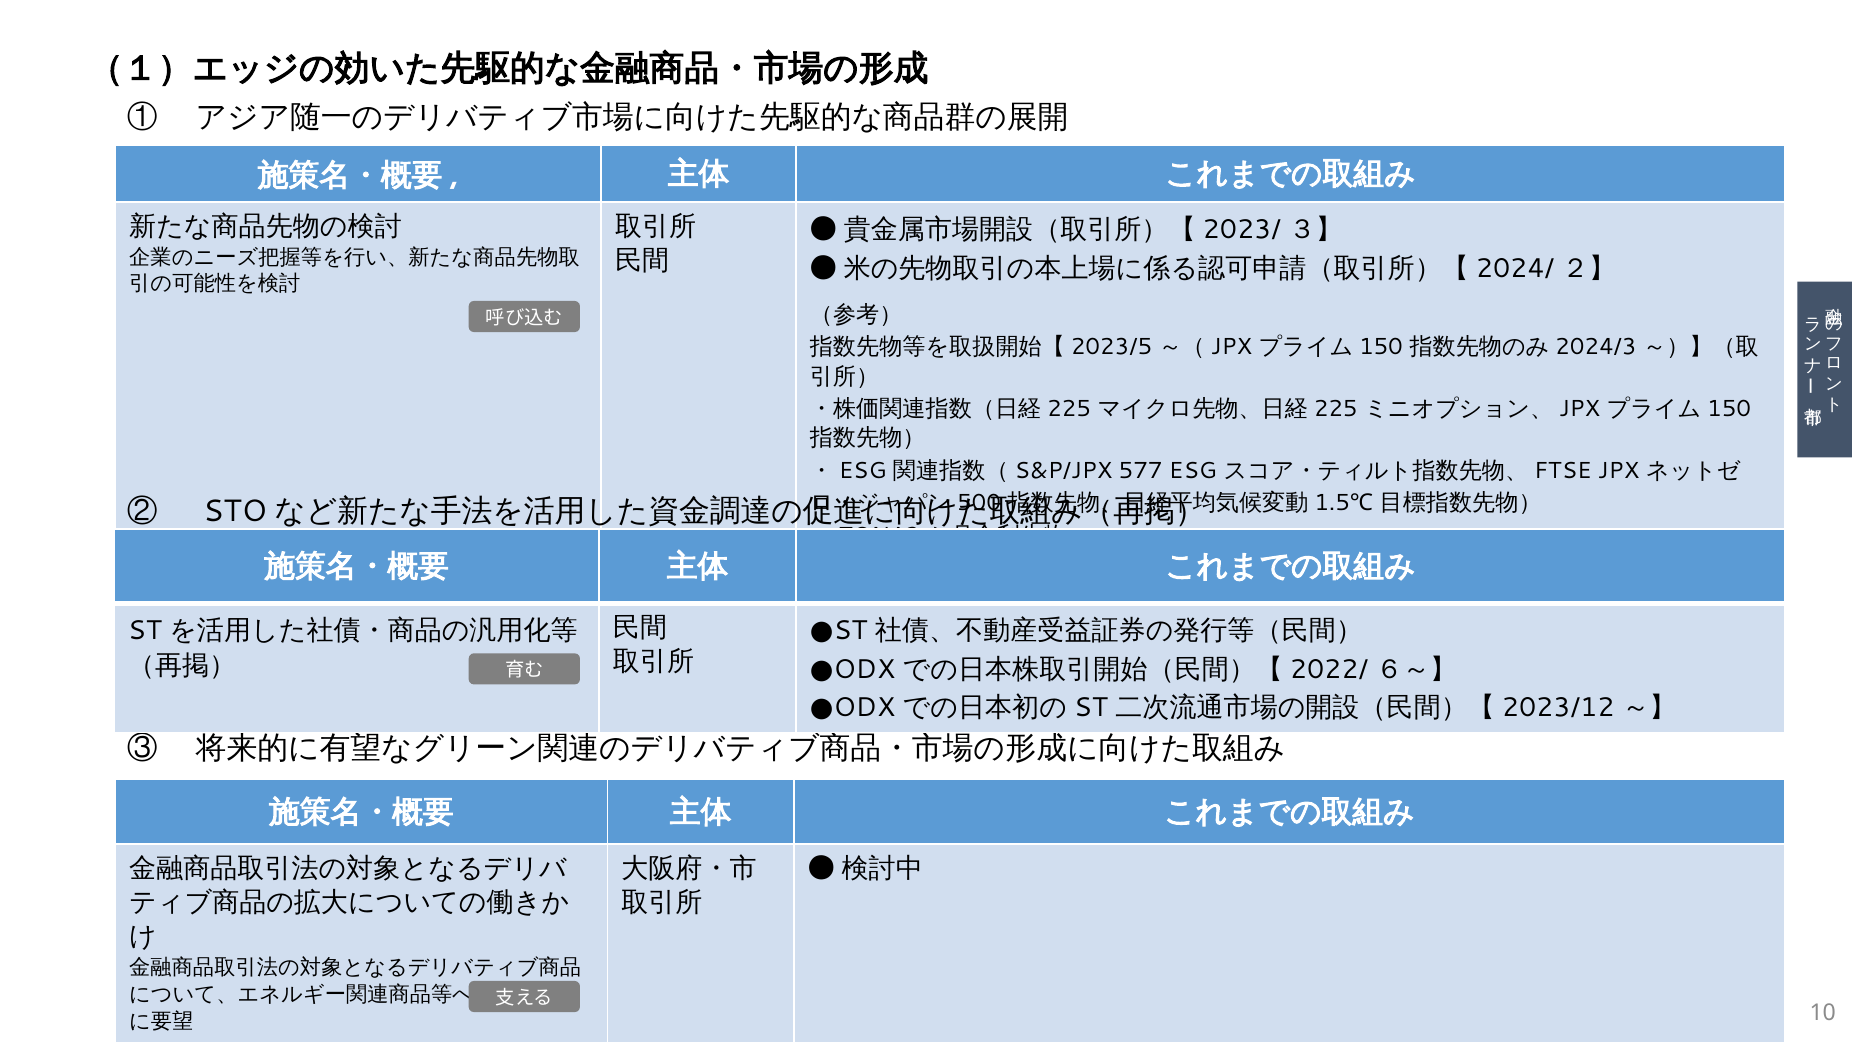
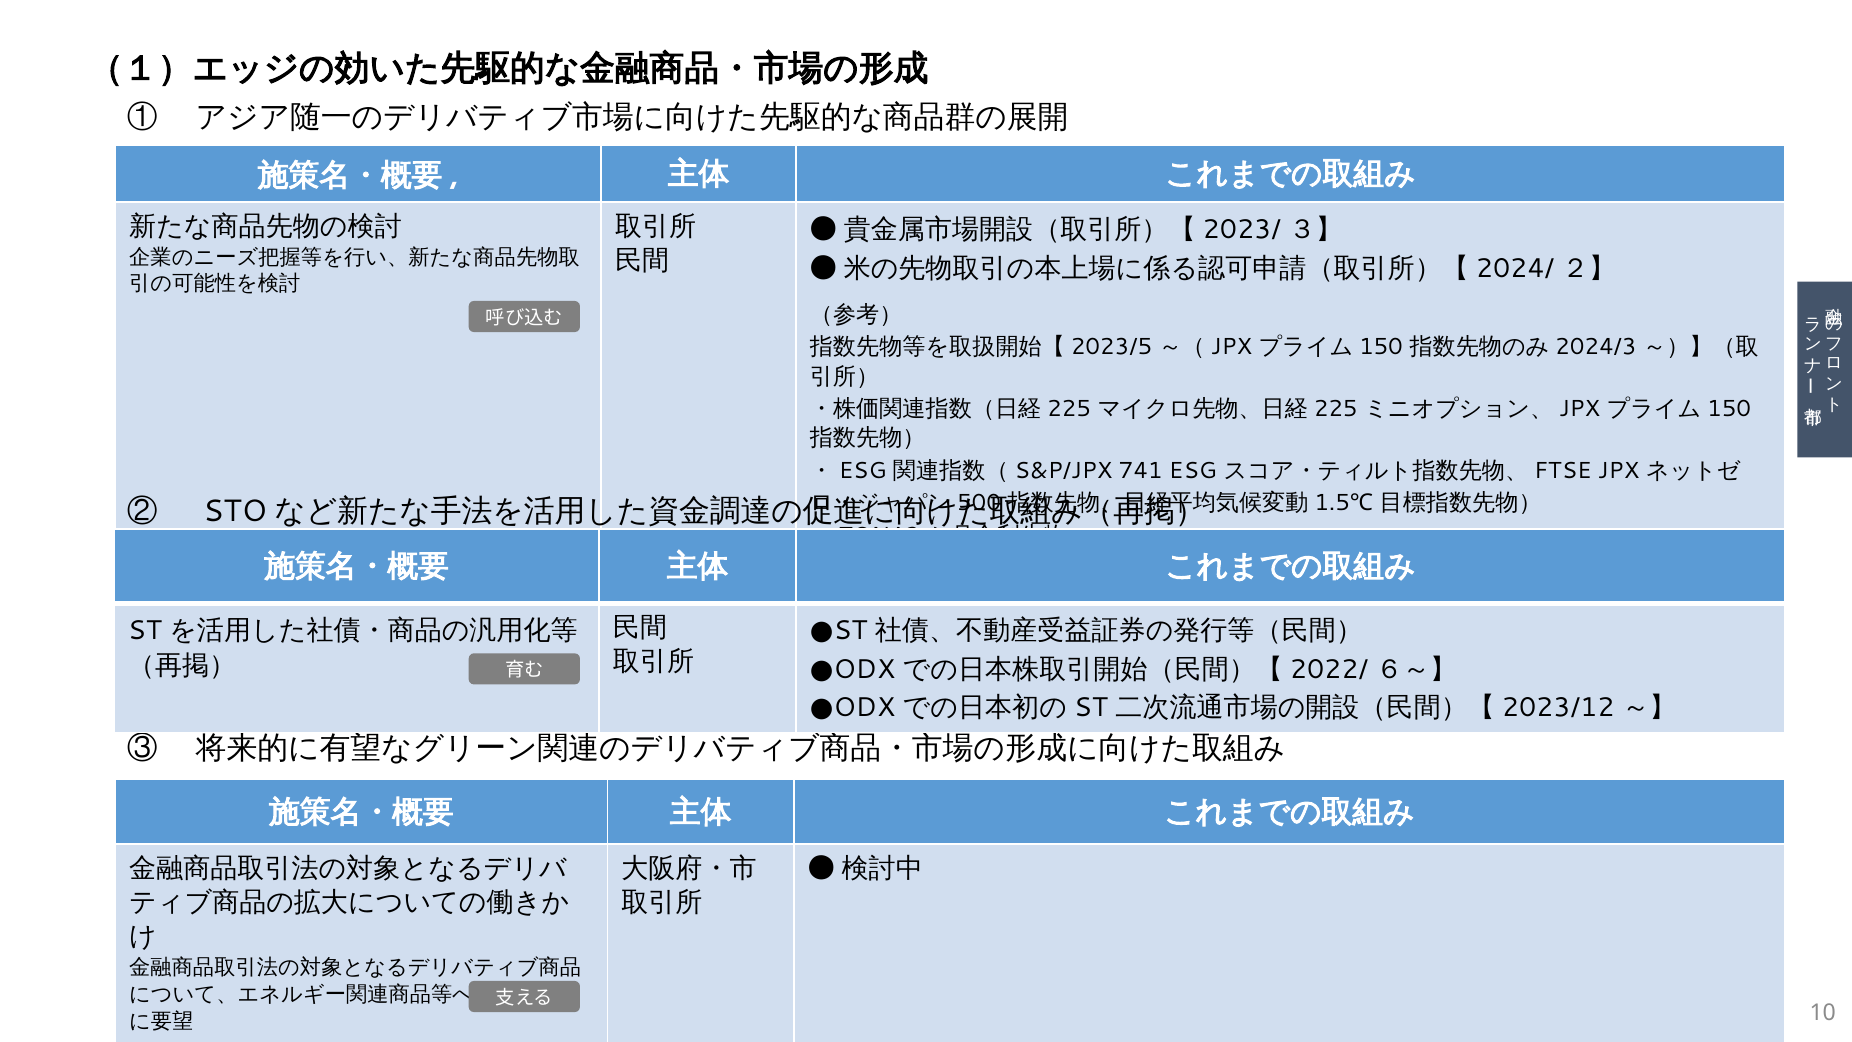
577: 577 -> 741 (1141, 470)
